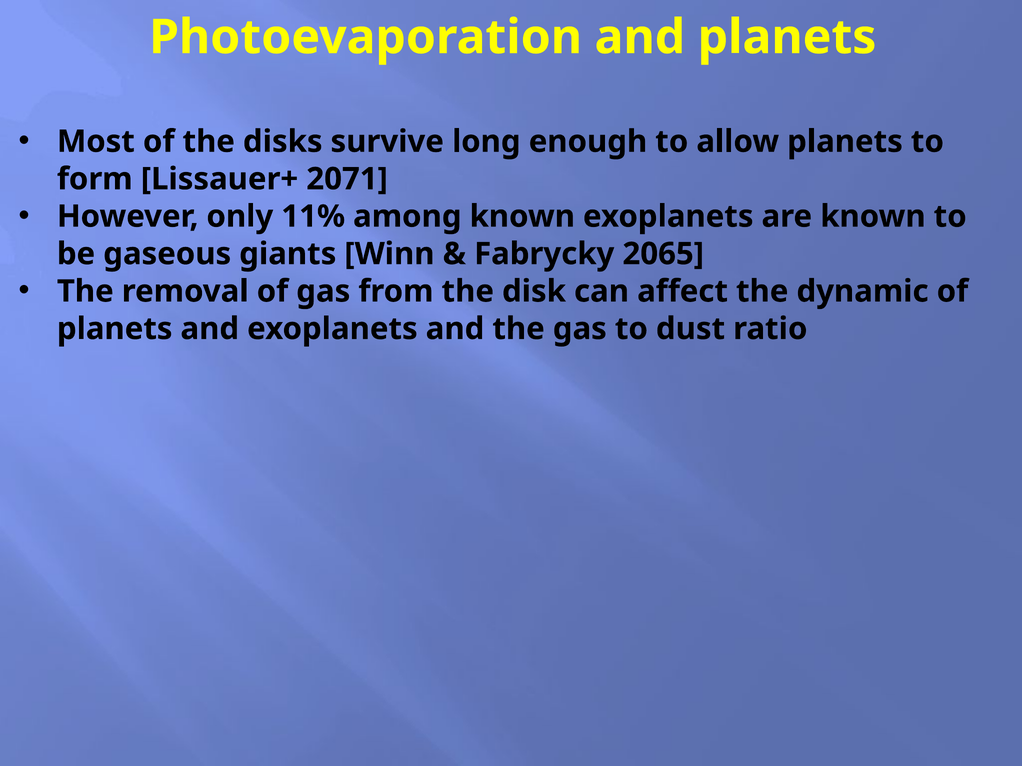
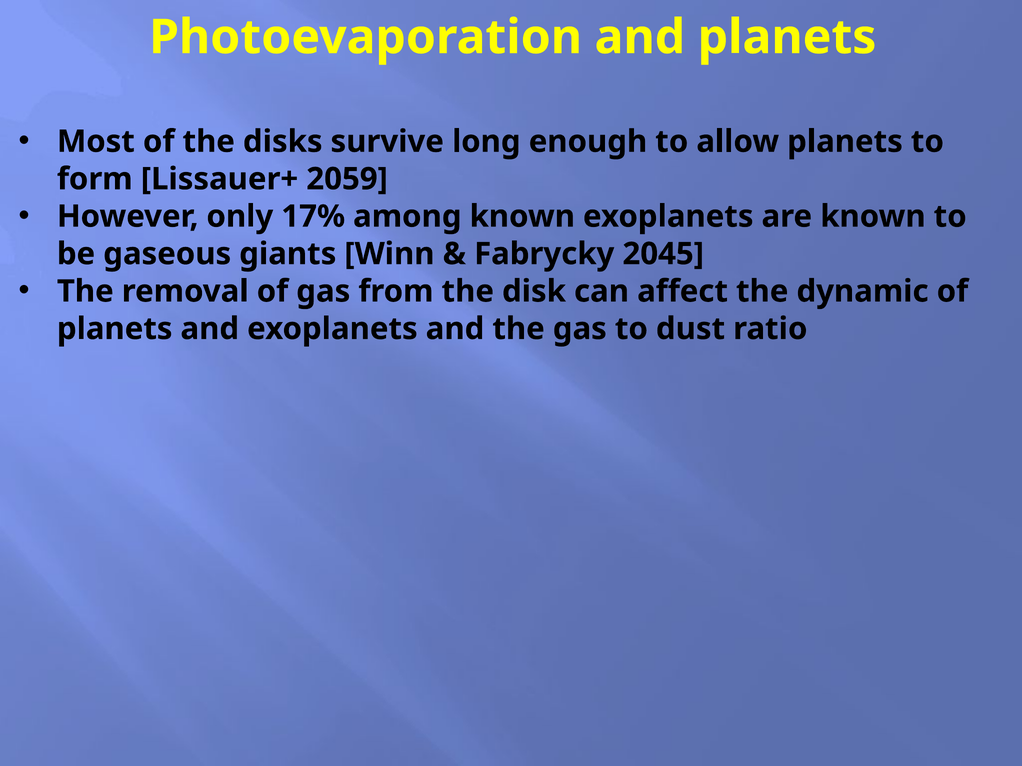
2071: 2071 -> 2059 (347, 179)
11%: 11% -> 17% (313, 217)
2065: 2065 -> 2045 (663, 254)
